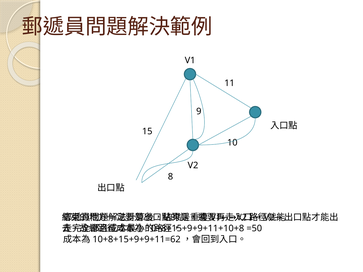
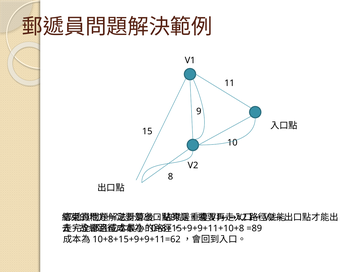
=50: =50 -> =89 (254, 229)
